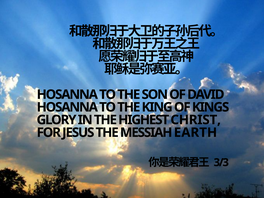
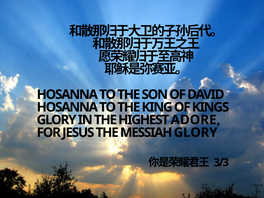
CHRIST: CHRIST -> ADORE (196, 120)
MESSIAH EARTH: EARTH -> GLORY (196, 133)
